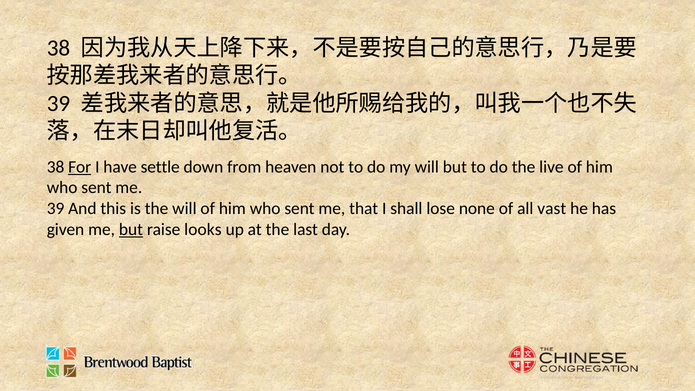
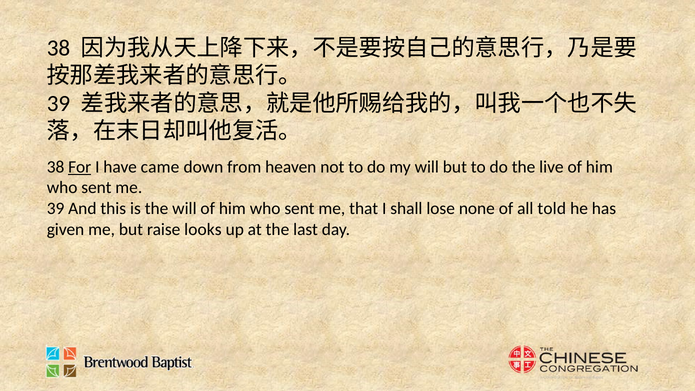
settle: settle -> came (160, 167)
vast: vast -> told (552, 209)
but underline: present -> none (131, 229)
